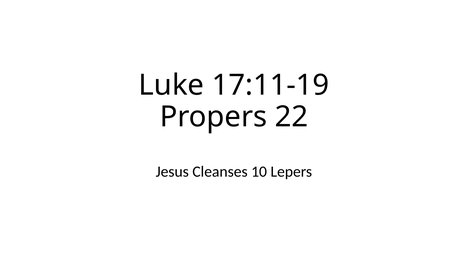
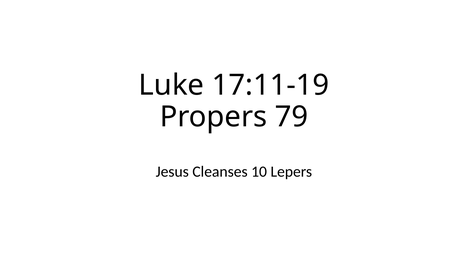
22: 22 -> 79 (291, 117)
